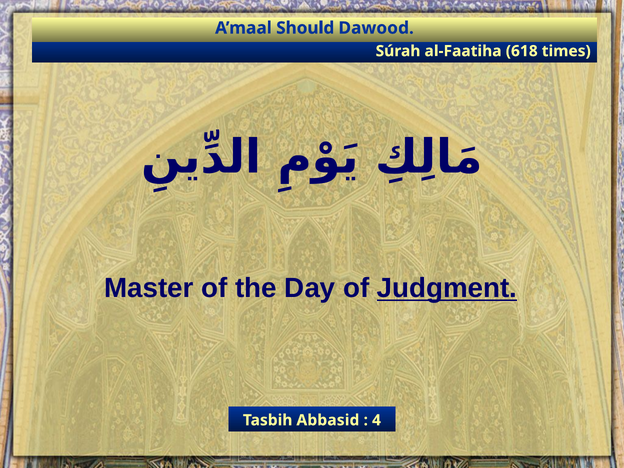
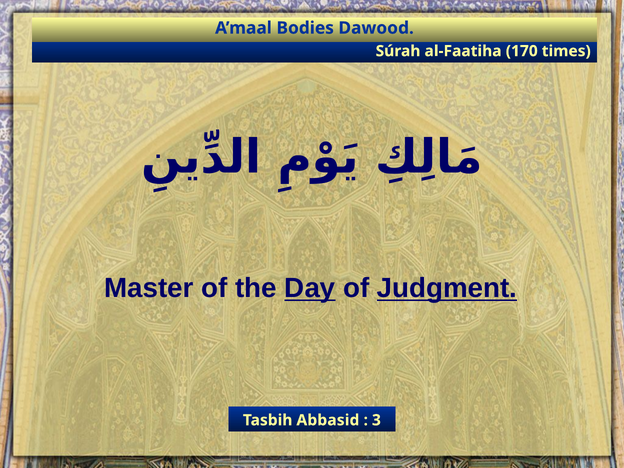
Should: Should -> Bodies (305, 28)
618: 618 -> 170 (522, 51)
Day underline: none -> present (310, 288)
4: 4 -> 3 (376, 420)
